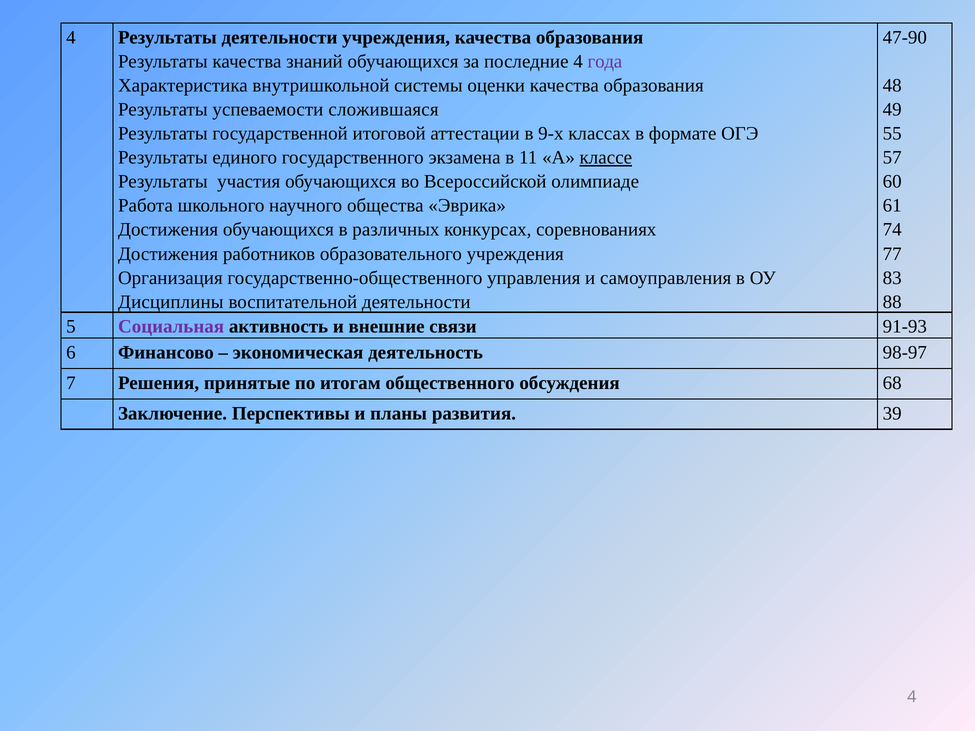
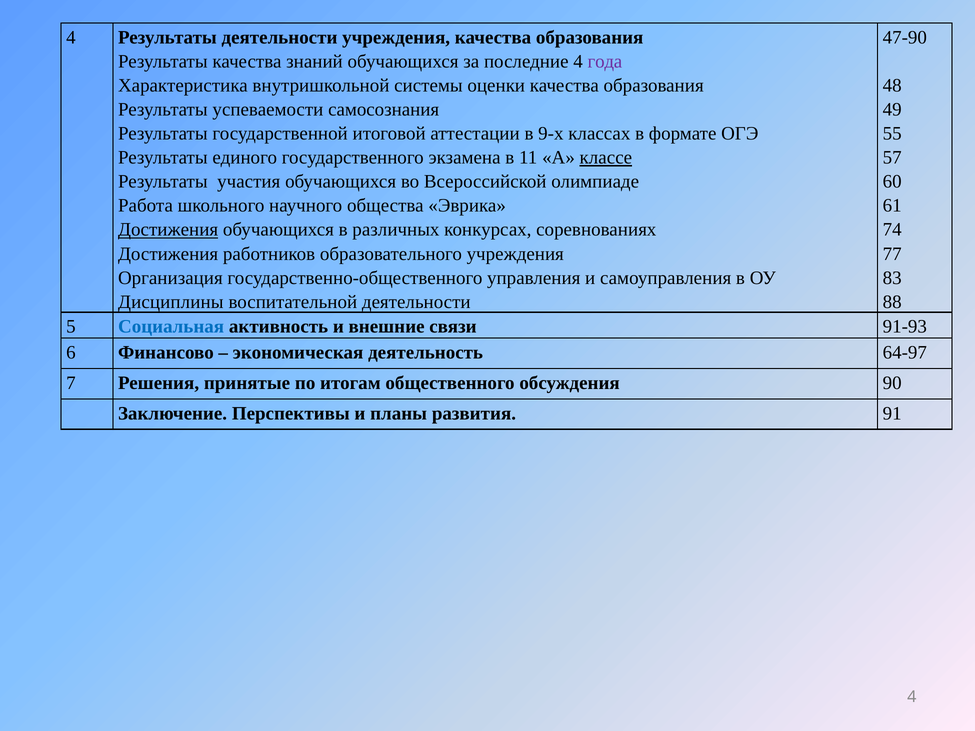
сложившаяся: сложившаяся -> самосознания (384, 109)
Достижения underline: none -> present (168, 230)
Социальная colour: purple -> blue (171, 327)
98-97: 98-97 -> 64-97 (905, 353)
68: 68 -> 90 (892, 383)
39: 39 -> 91 (892, 413)
